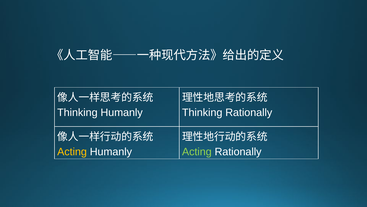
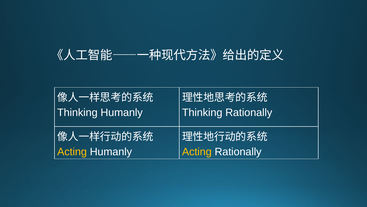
Acting colour: light green -> yellow (197, 151)
